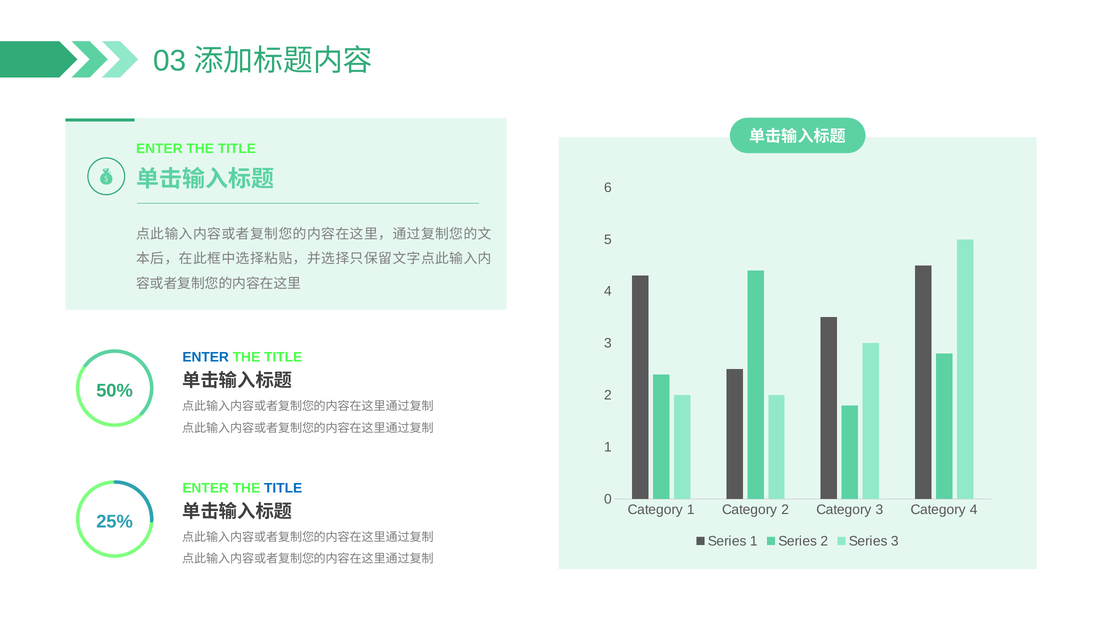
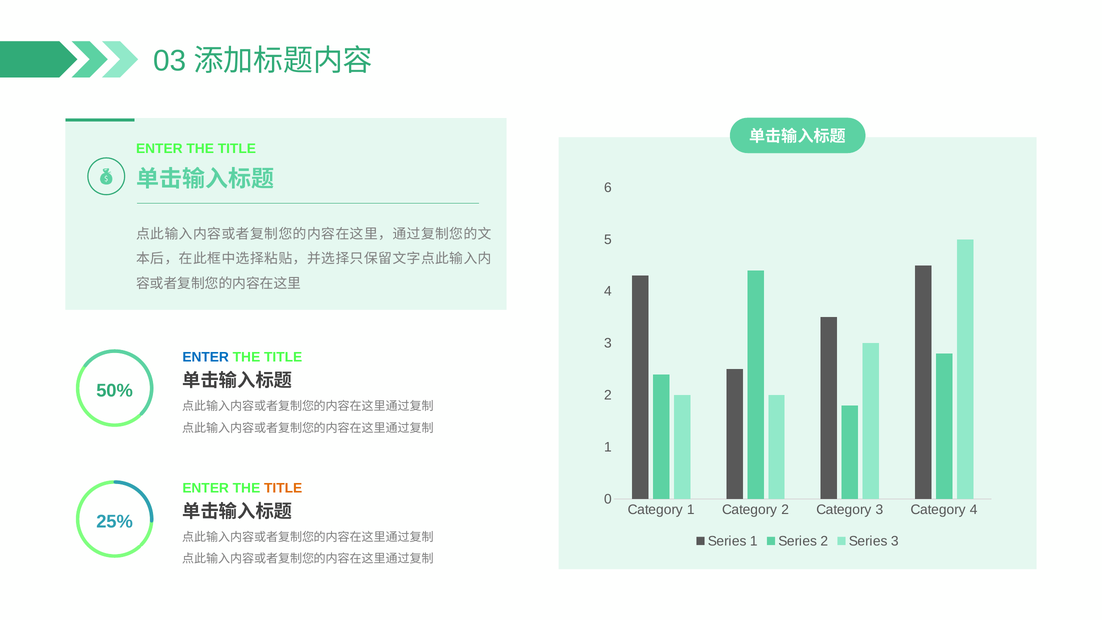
TITLE colour: blue -> orange (283, 488)
